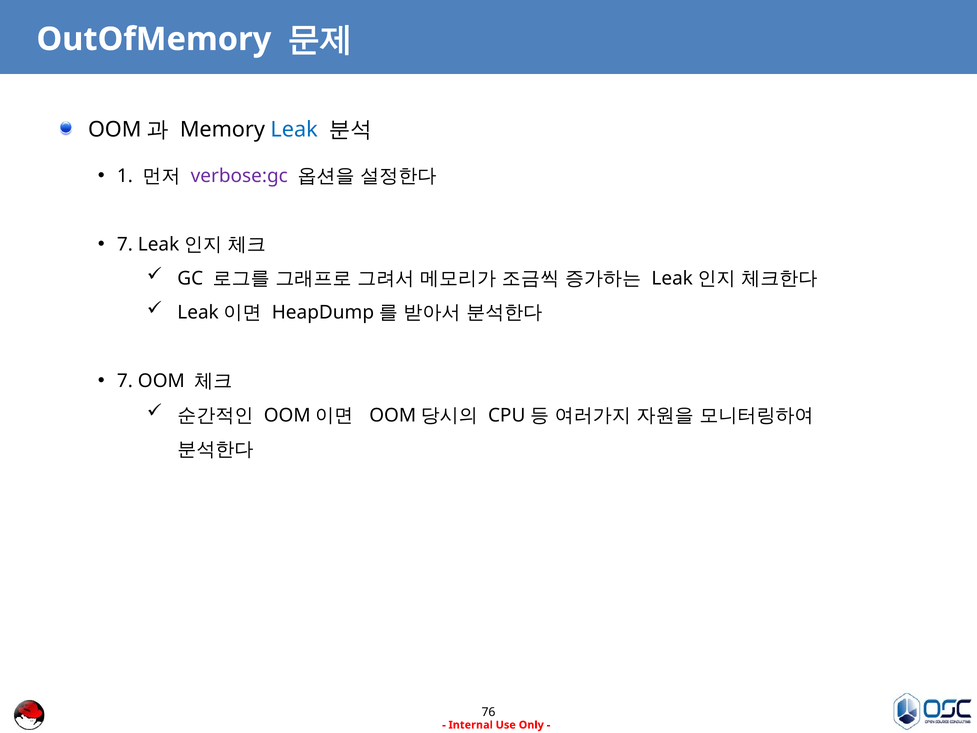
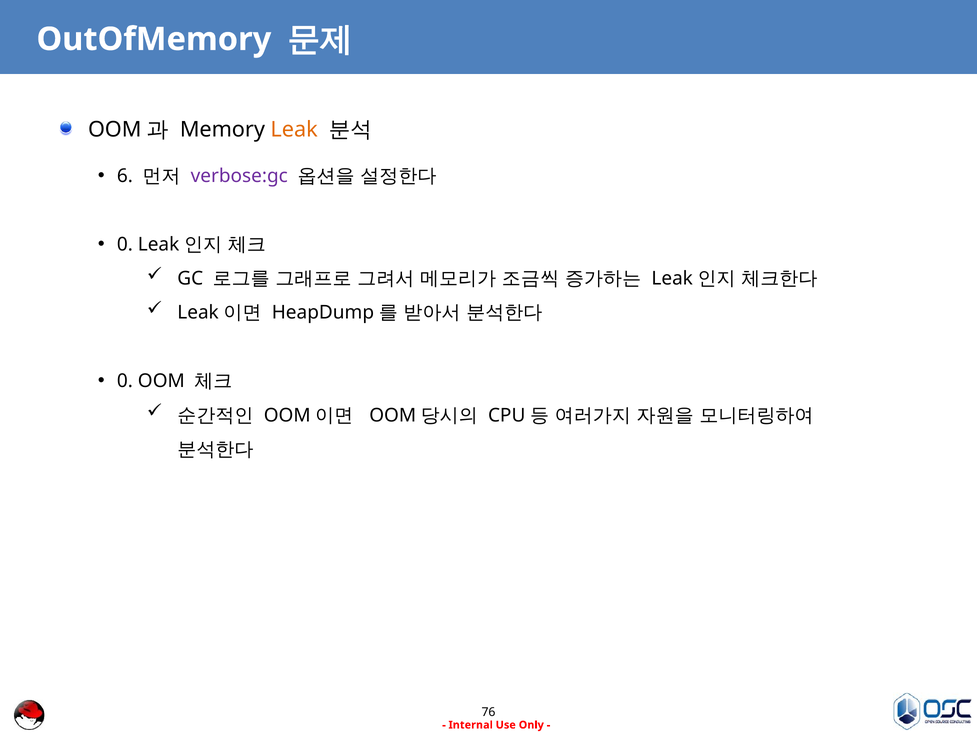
Leak colour: blue -> orange (294, 130)
1: 1 -> 6 (125, 176)
7: 7 -> 0 (125, 244)
7: 7 -> 0 (125, 381)
